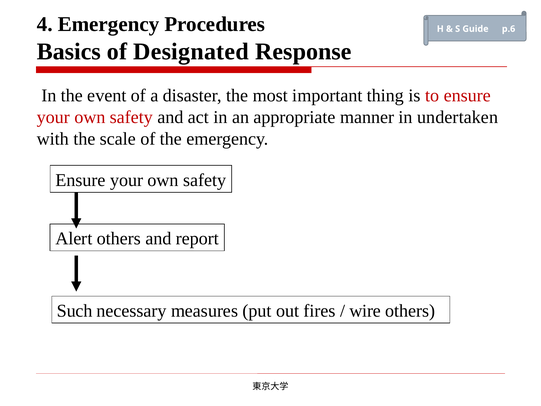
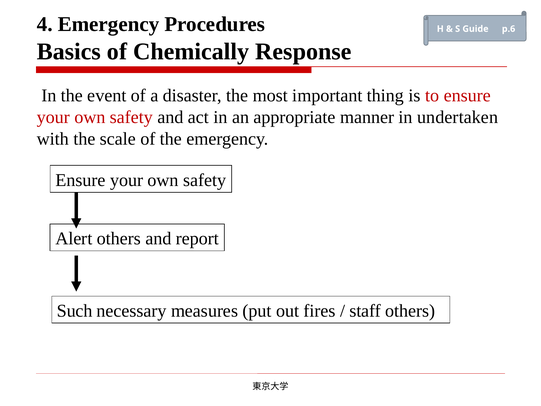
Designated: Designated -> Chemically (191, 51)
wire: wire -> staff (365, 311)
